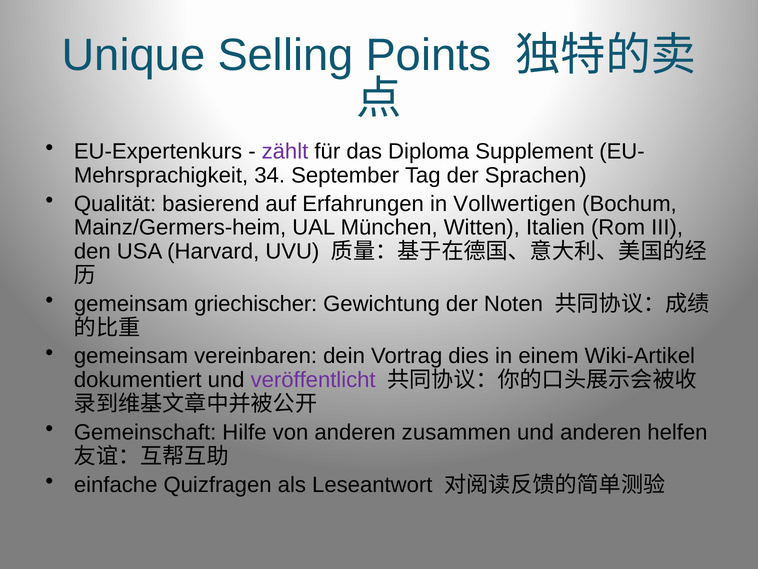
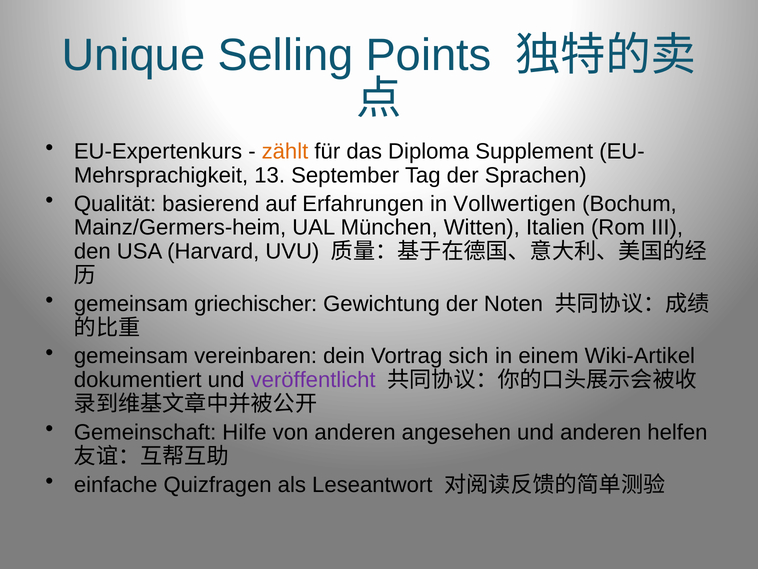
zählt colour: purple -> orange (285, 151)
34: 34 -> 13 (270, 175)
dies: dies -> sich (469, 356)
zusammen: zusammen -> angesehen (456, 432)
